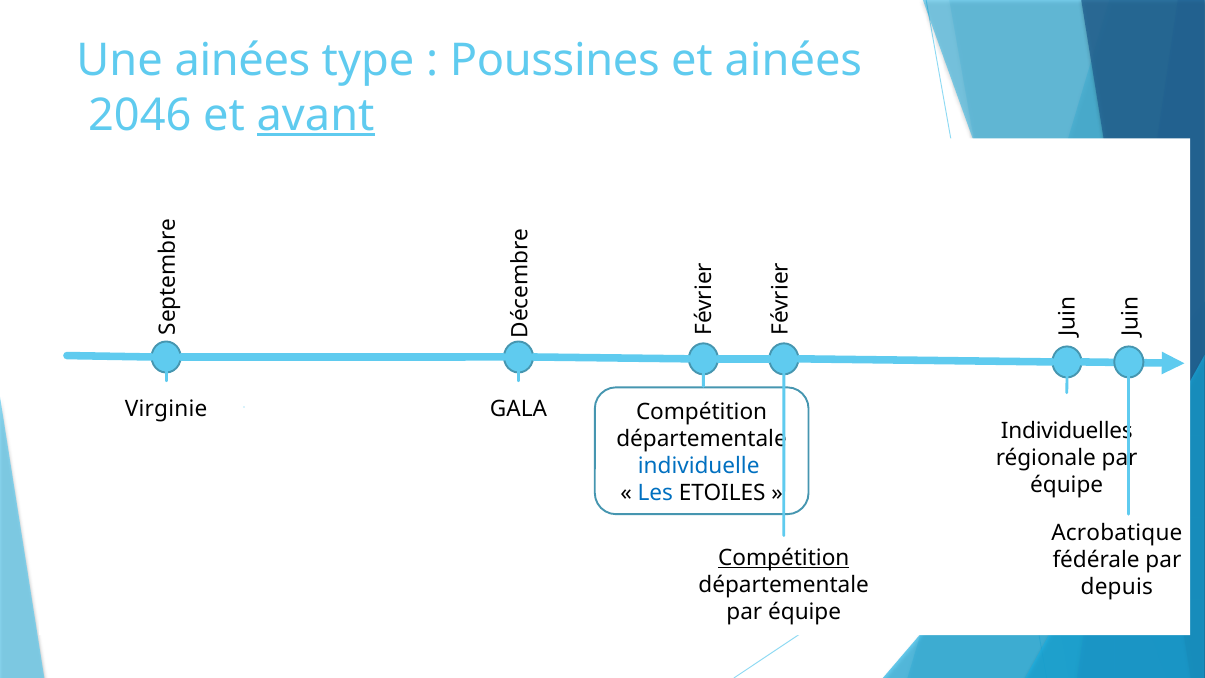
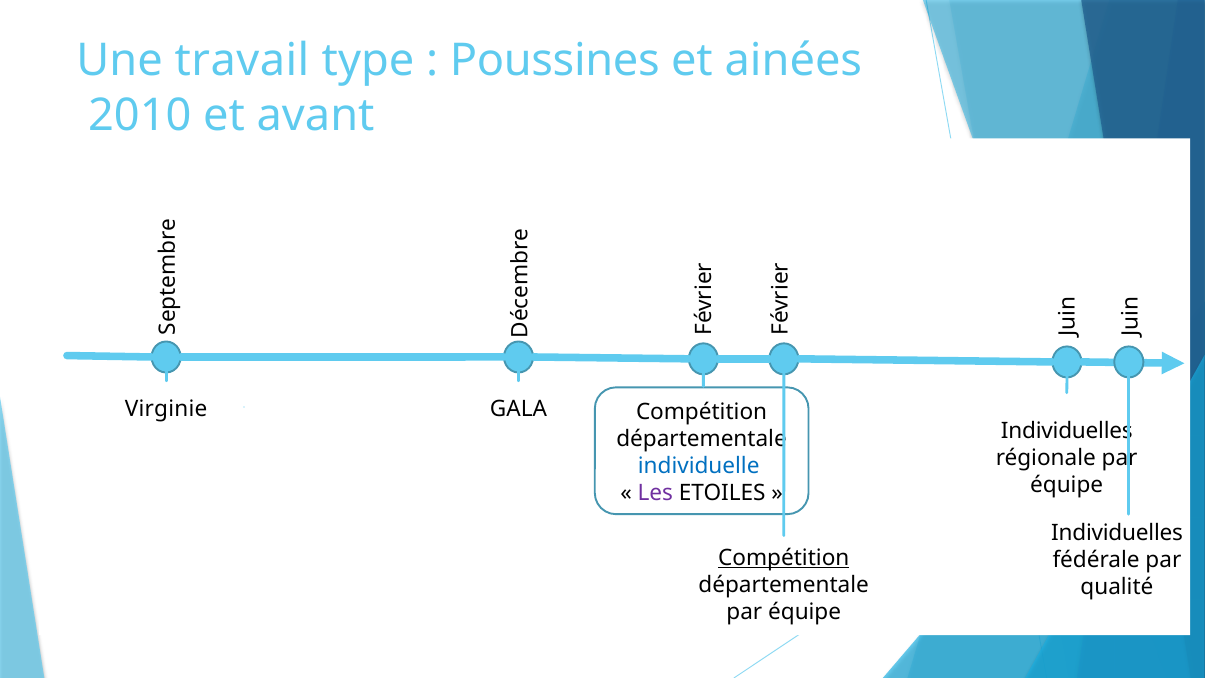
Une ainées: ainées -> travail (242, 61)
2046: 2046 -> 2010 (140, 115)
avant underline: present -> none (316, 115)
Les colour: blue -> purple (655, 493)
Acrobatique: Acrobatique -> Individuelles (1117, 533)
depuis: depuis -> qualité (1117, 587)
